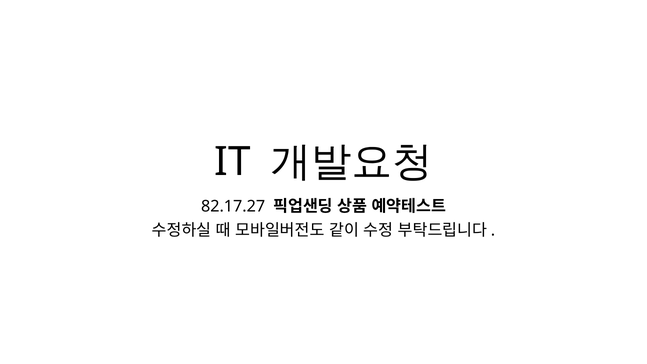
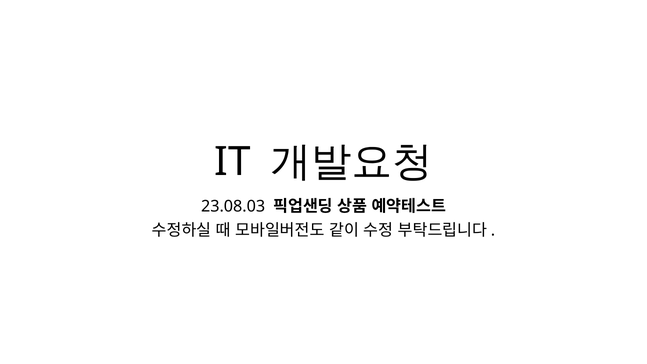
82.17.27: 82.17.27 -> 23.08.03 (233, 206)
